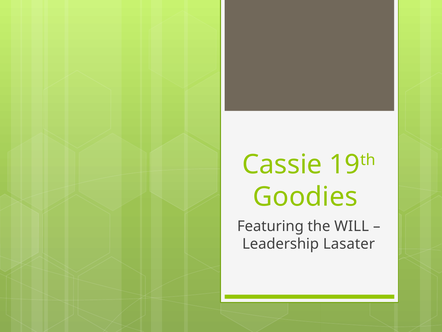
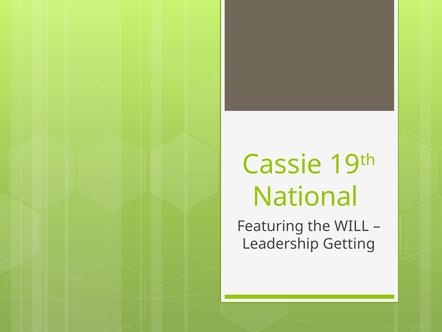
Goodies: Goodies -> National (305, 197)
Lasater: Lasater -> Getting (349, 243)
